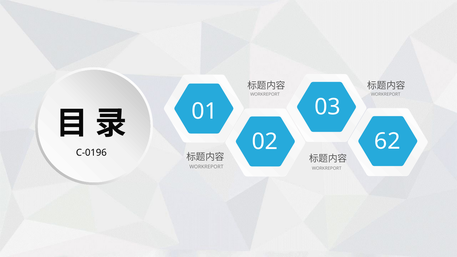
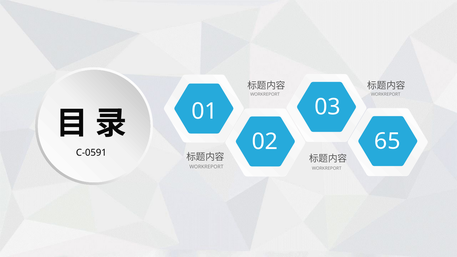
62: 62 -> 65 (387, 141)
C-0196: C-0196 -> C-0591 (91, 153)
